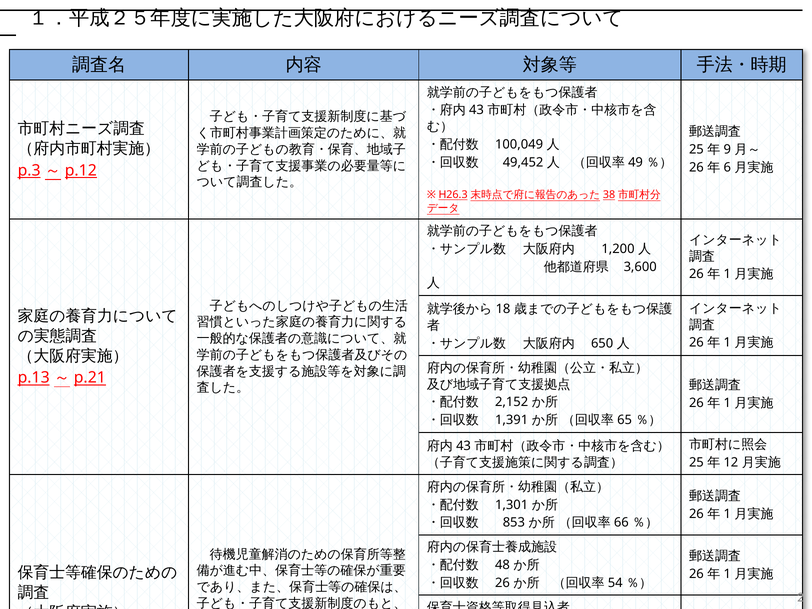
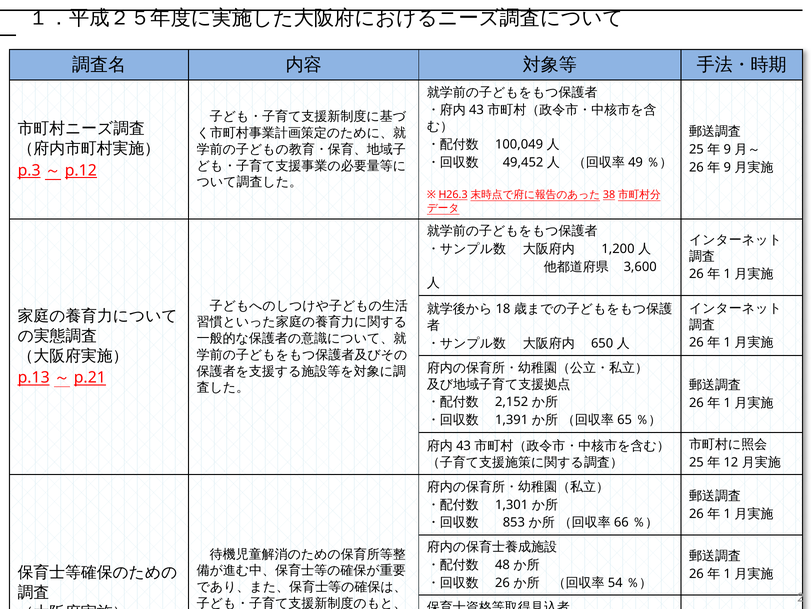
6: 6 -> 9 (727, 167)
